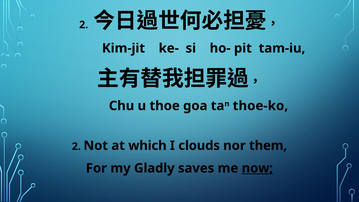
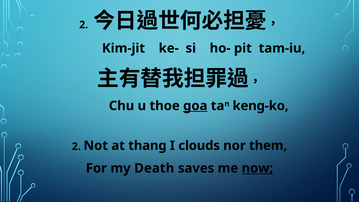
goa underline: none -> present (195, 106)
thoe-ko: thoe-ko -> keng-ko (261, 106)
which: which -> thang (147, 146)
Gladly: Gladly -> Death (154, 168)
